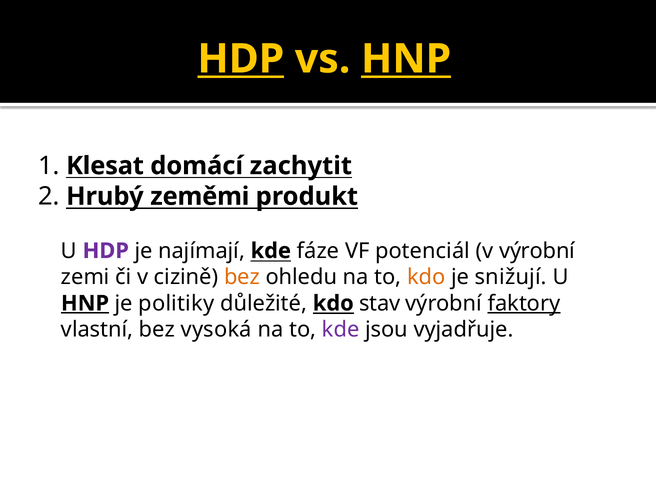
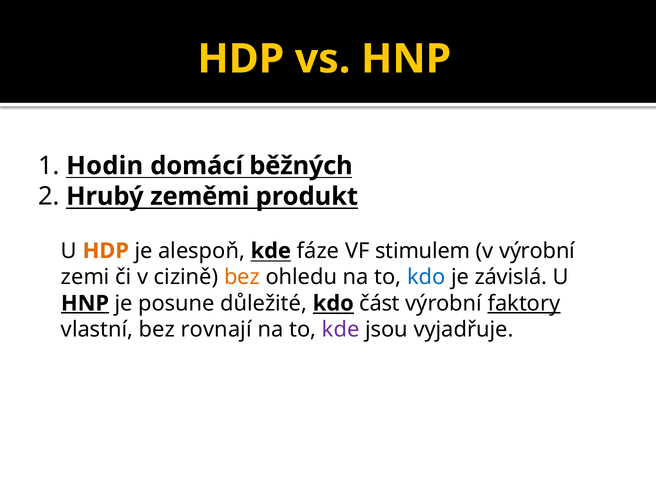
HDP underline: present -> none (241, 59)
HNP underline: present -> none (406, 59)
Klesat: Klesat -> Hodin (105, 166)
zachytit: zachytit -> běžných (301, 166)
HDP colour: purple -> orange (106, 251)
najímají: najímají -> alespoň (202, 251)
potenciál: potenciál -> stimulem (423, 251)
kdo colour: orange -> blue (426, 277)
snižují: snižují -> závislá (511, 277)
politiky: politiky -> posune (176, 303)
stav: stav -> část (380, 303)
vysoká: vysoká -> rovnají (216, 330)
